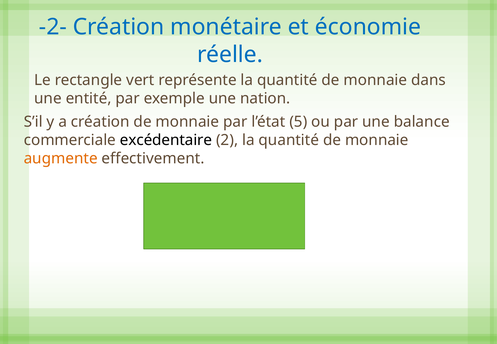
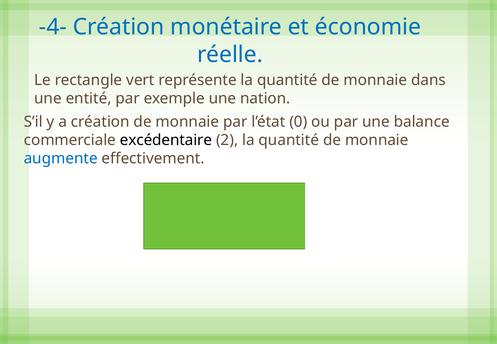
-2-: -2- -> -4- (53, 27)
5: 5 -> 0 (298, 122)
augmente colour: orange -> blue (61, 158)
